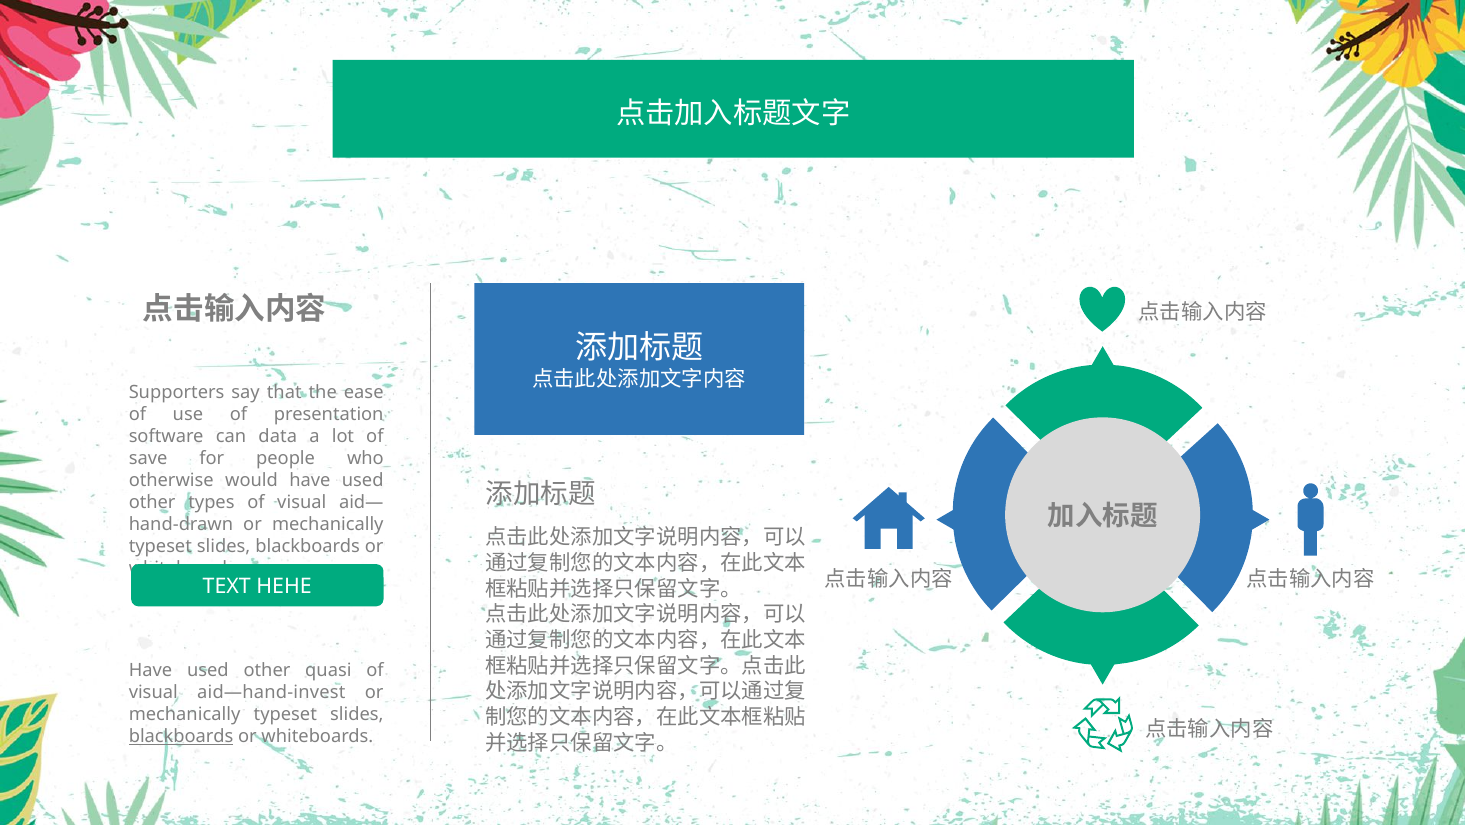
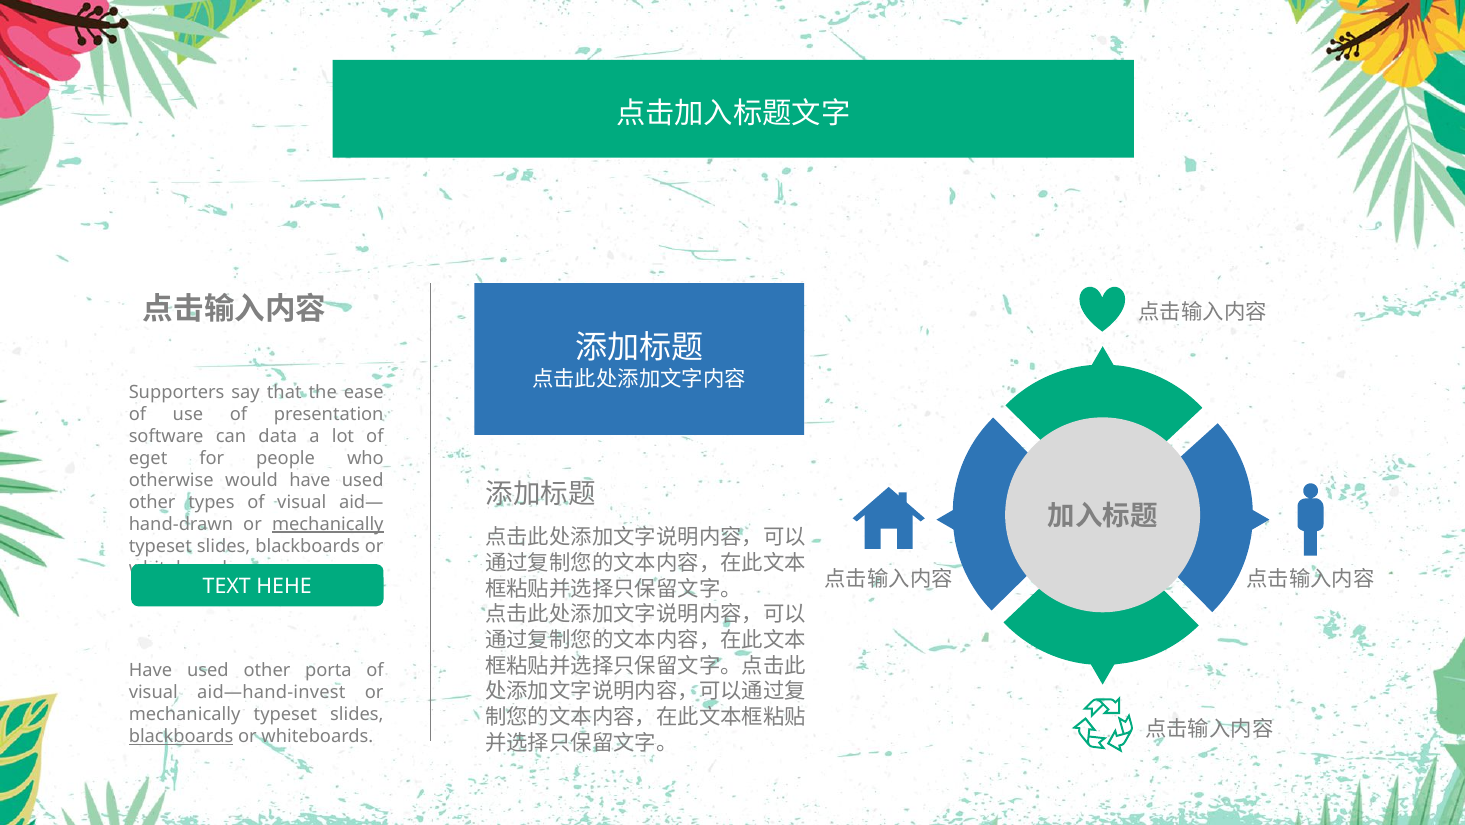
save: save -> eget (148, 458)
mechanically underline: none -> present (328, 524)
quasi: quasi -> porta (328, 670)
